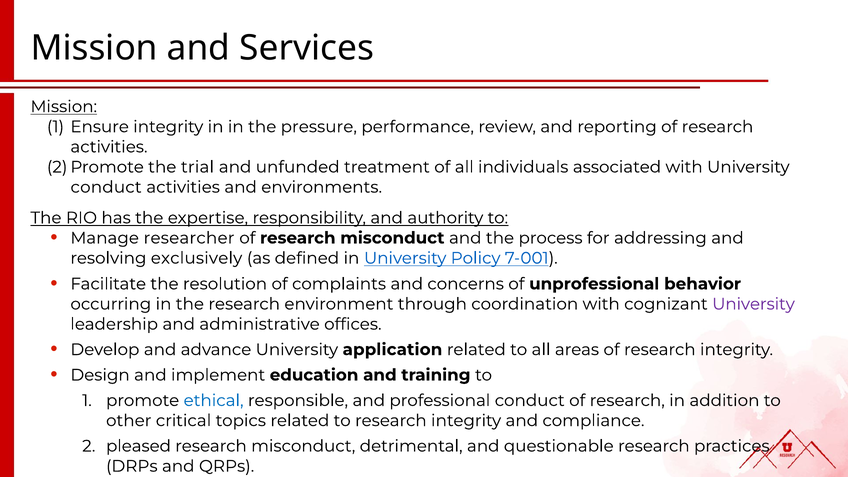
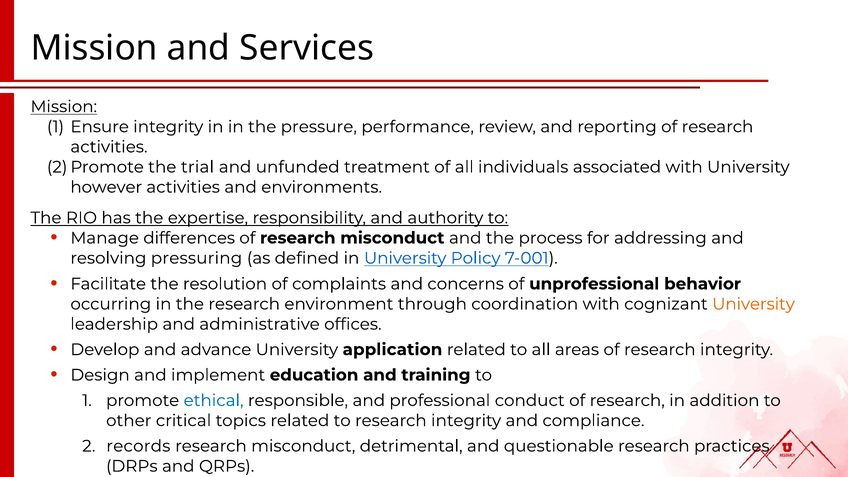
conduct: conduct -> however (106, 187)
researcher: researcher -> differences (189, 238)
exclusively: exclusively -> pressuring (196, 258)
University colour: purple -> orange (753, 304)
pleased: pleased -> records (138, 446)
